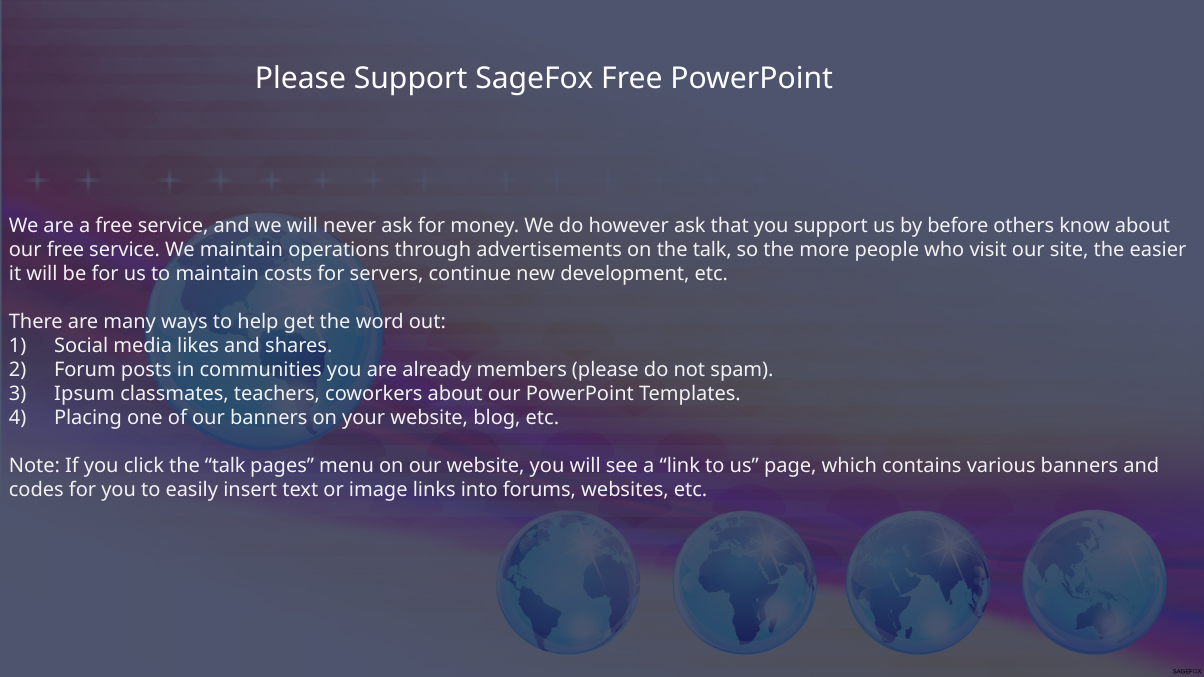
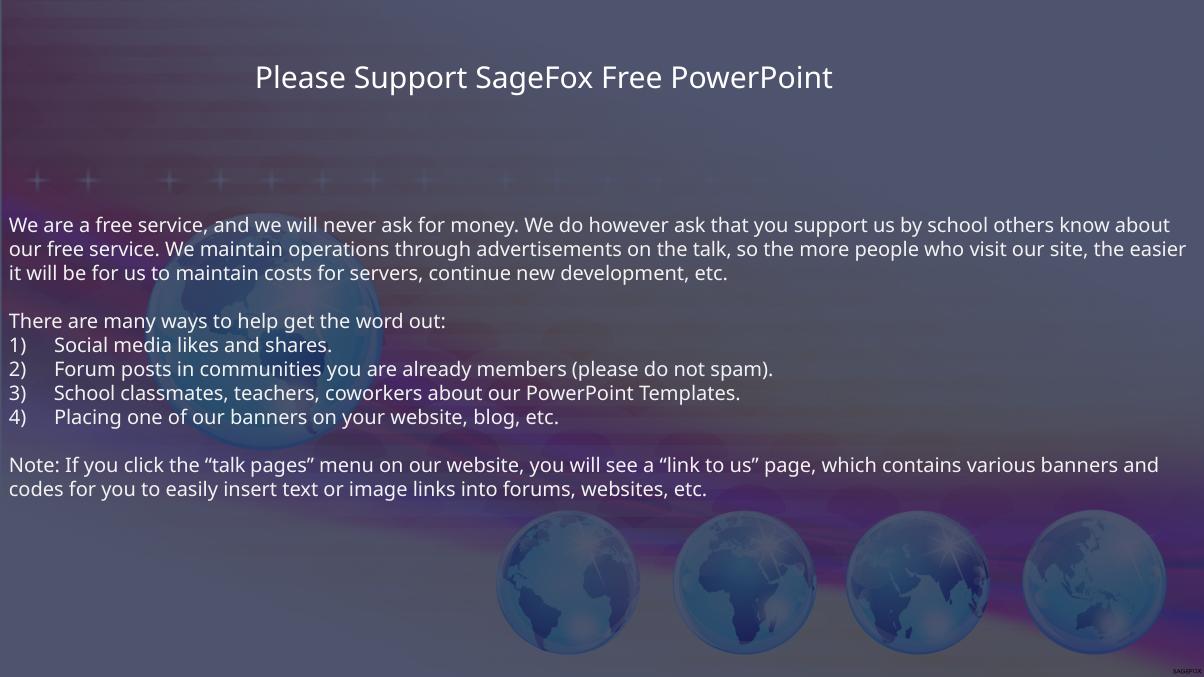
by before: before -> school (958, 226)
Ipsum: Ipsum -> School (85, 394)
